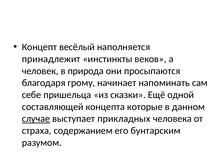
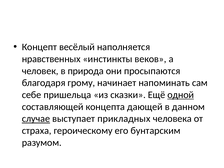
принадлежит: принадлежит -> нравственных (51, 59)
одной underline: none -> present (181, 95)
которые: которые -> дающей (145, 107)
содержанием: содержанием -> героическому (83, 131)
